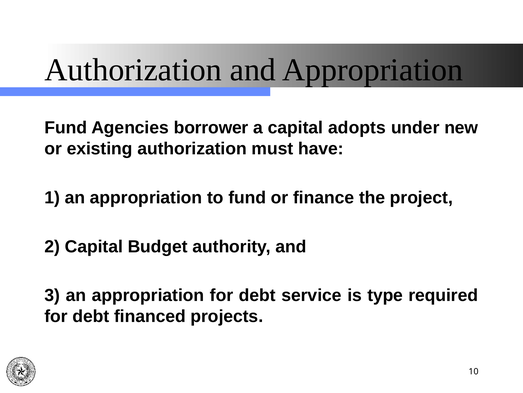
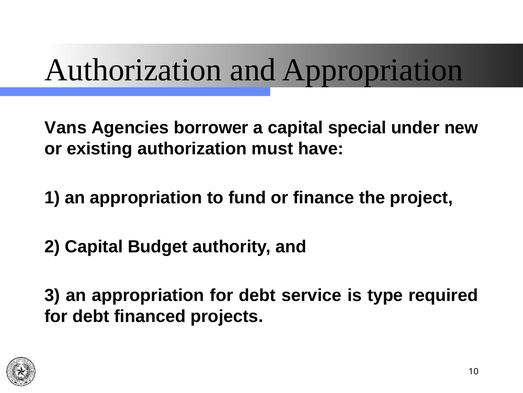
Fund: Fund -> Vans (66, 128)
adopts: adopts -> special (357, 128)
